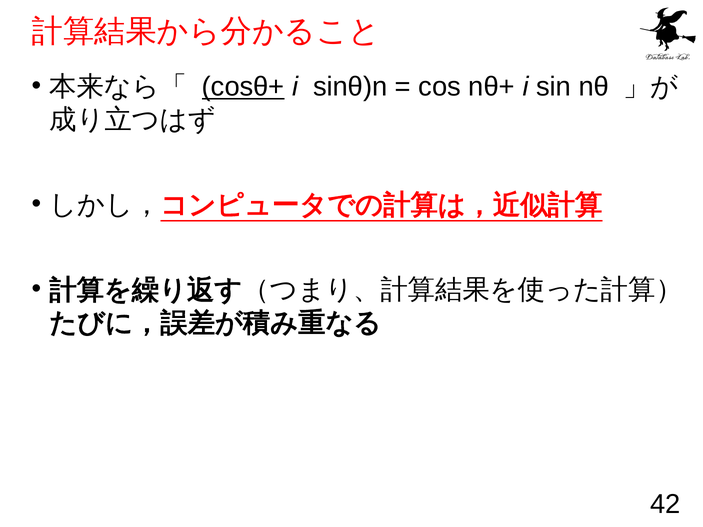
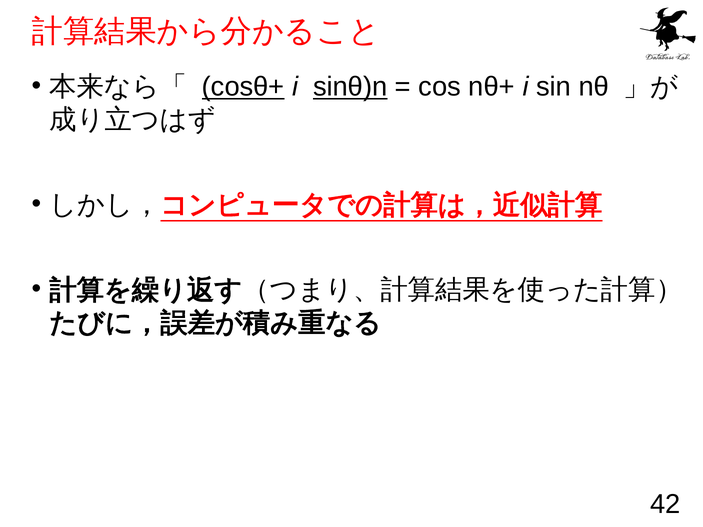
sinθ)n underline: none -> present (350, 87)
